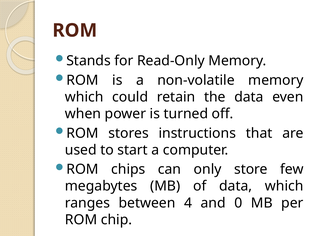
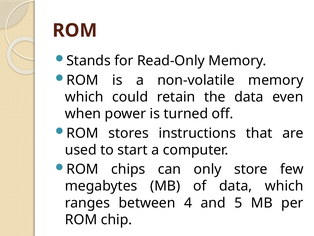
0: 0 -> 5 (238, 202)
